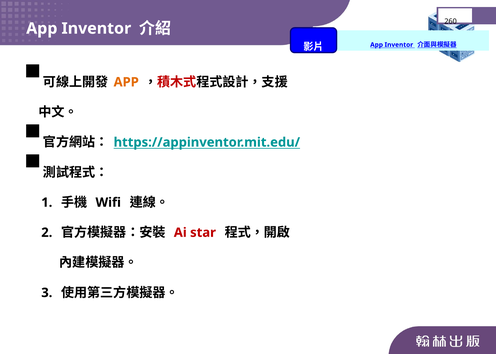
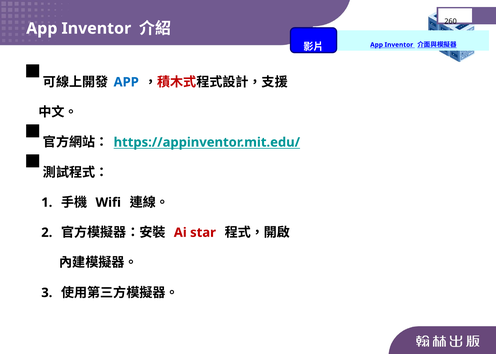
APP colour: orange -> blue (126, 82)
